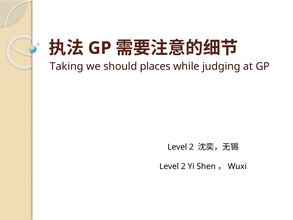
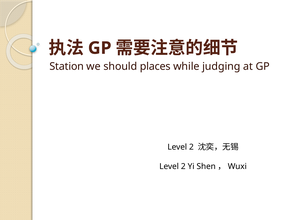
Taking: Taking -> Station (67, 66)
